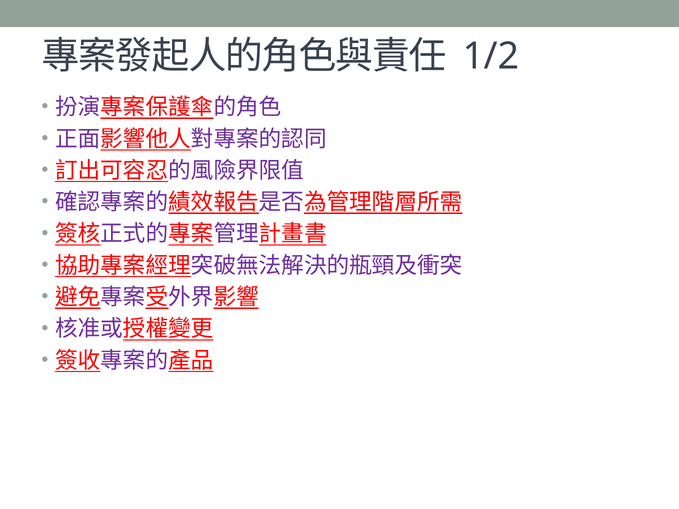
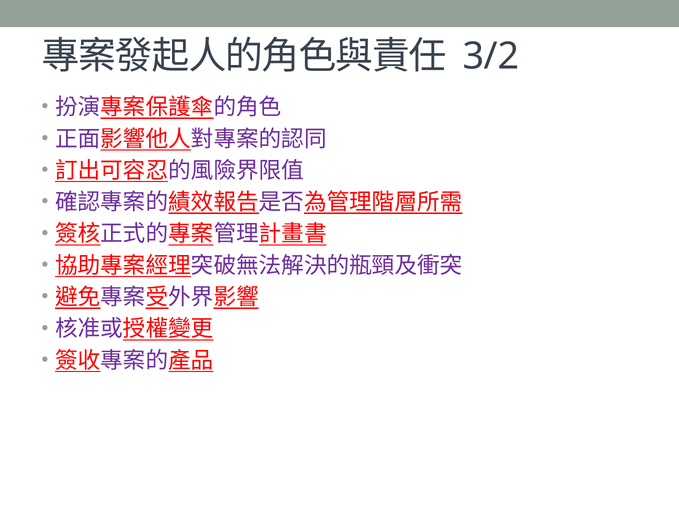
1/2: 1/2 -> 3/2 (491, 56)
